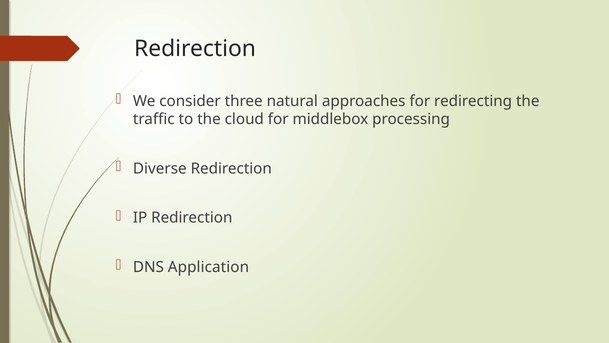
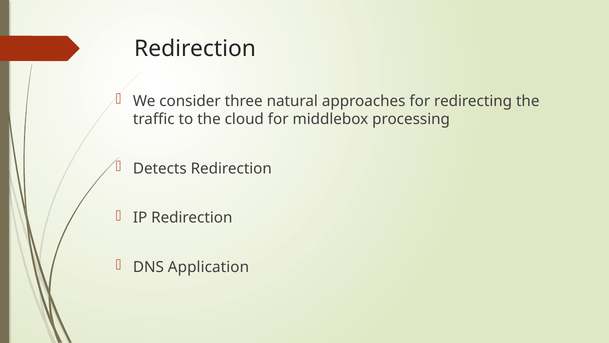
Diverse: Diverse -> Detects (160, 168)
